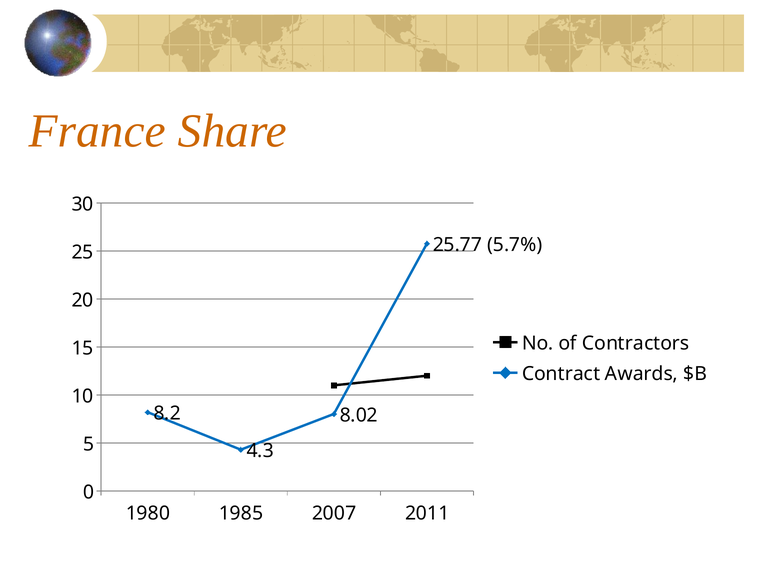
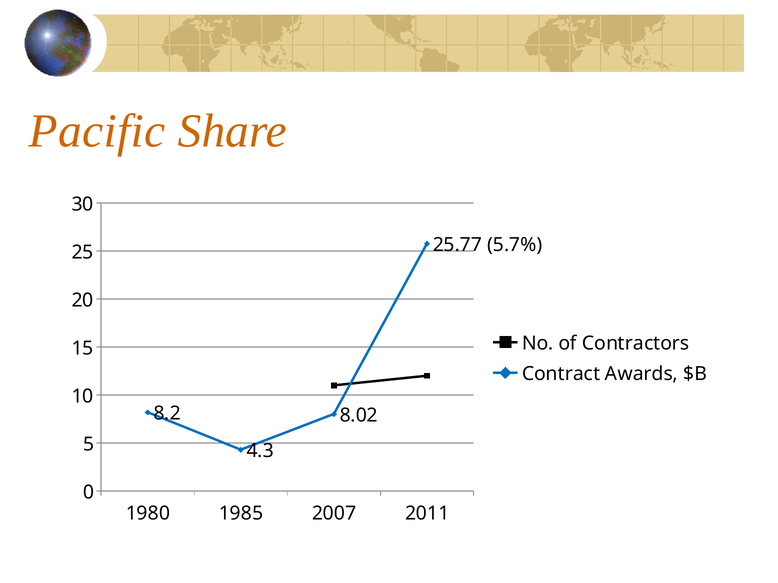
France: France -> Pacific (97, 131)
